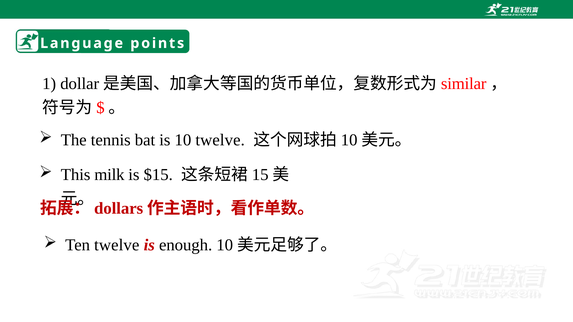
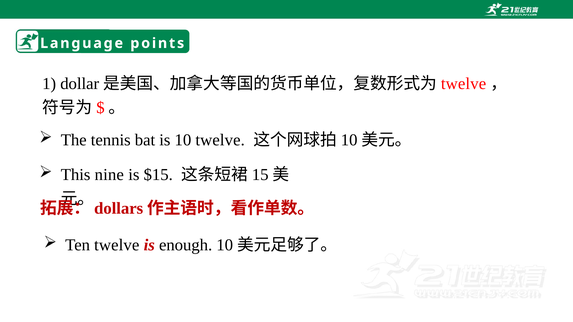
similar: similar -> twelve (464, 84)
milk: milk -> nine (109, 175)
